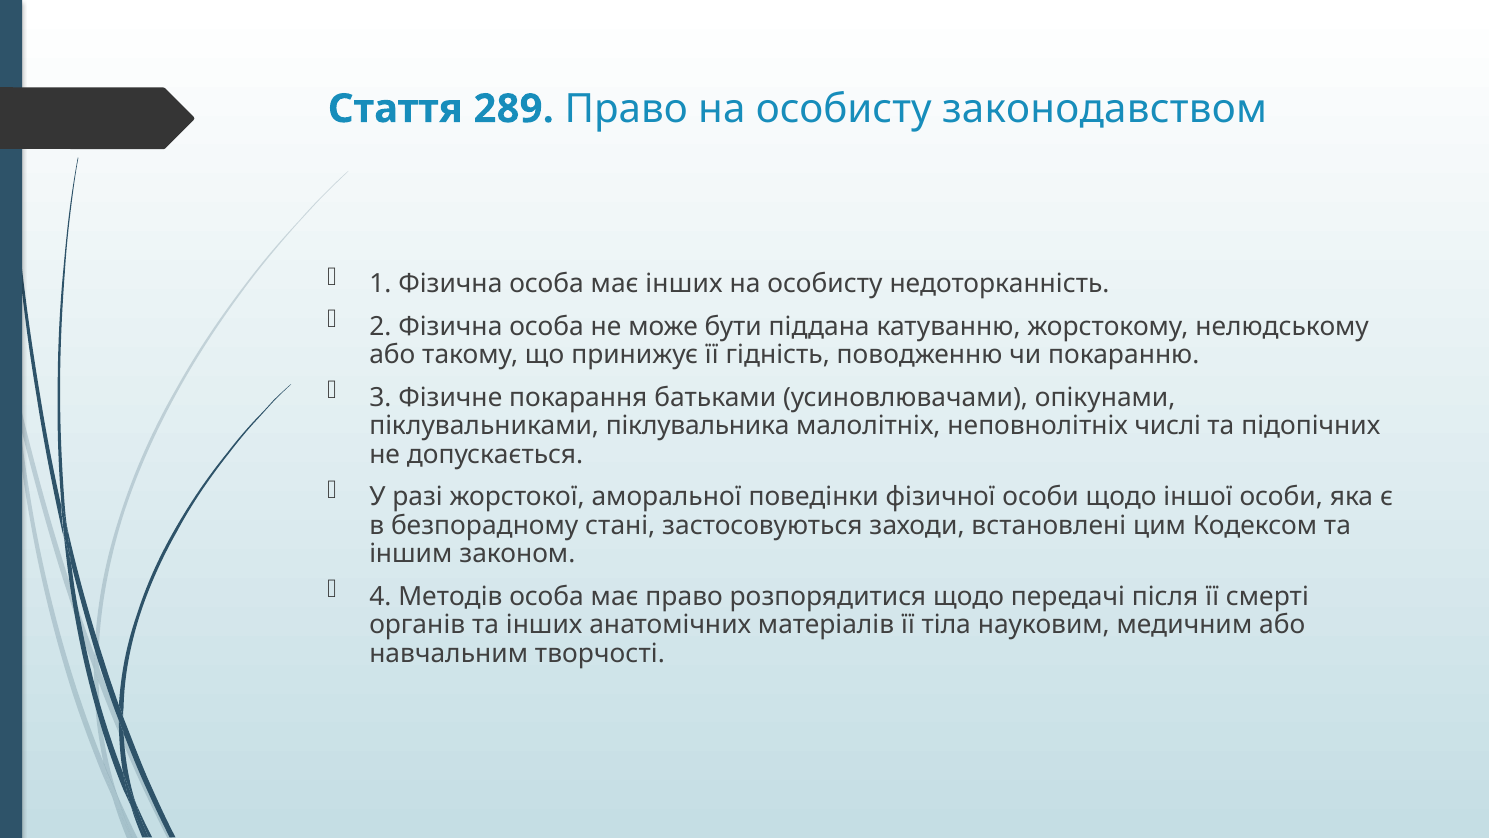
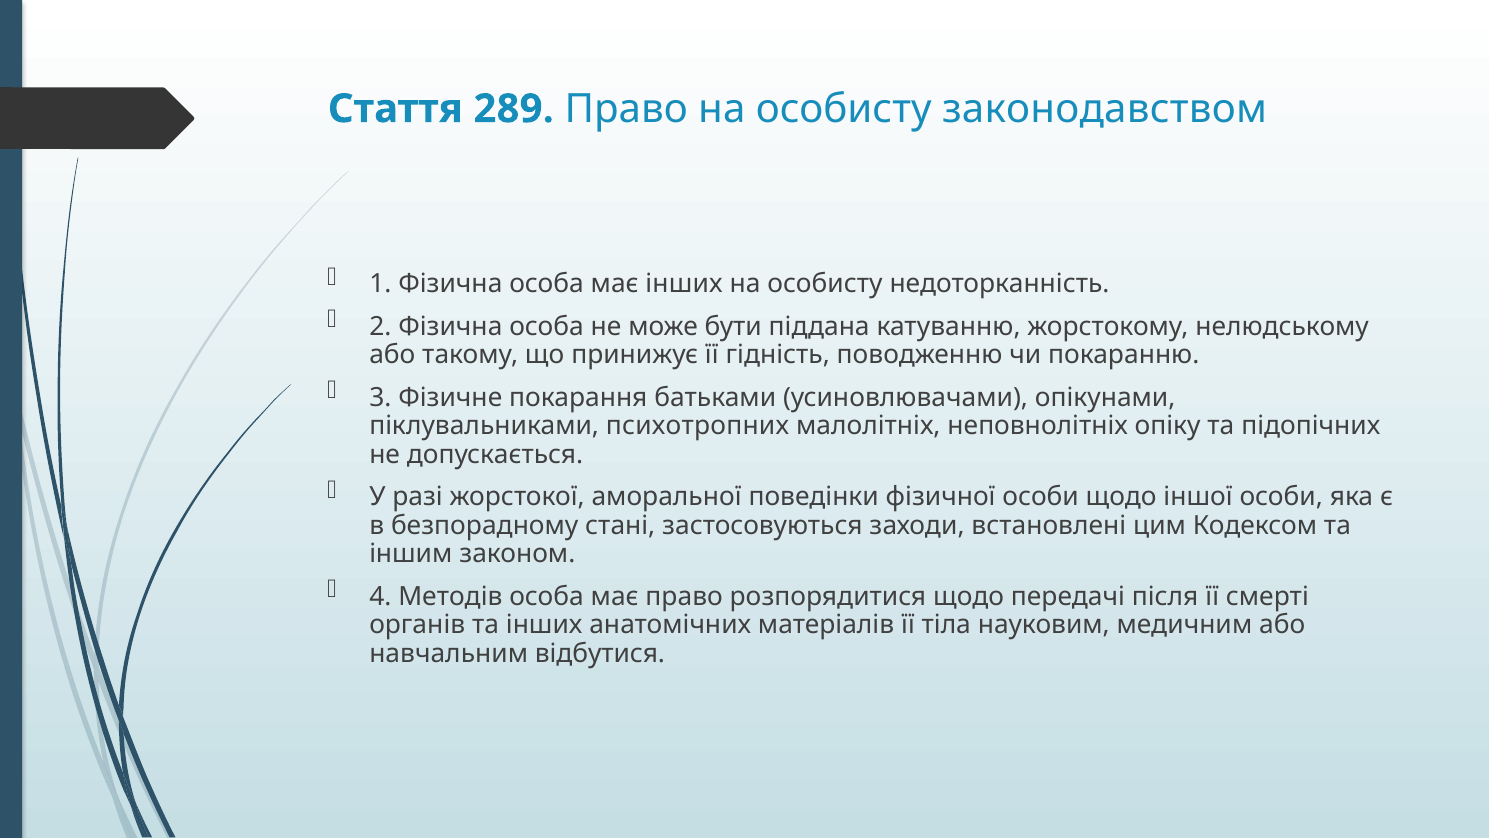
піклувальника: піклувальника -> психотропних (697, 426)
числі: числі -> опіку (1168, 426)
творчості: творчості -> відбутися (600, 653)
